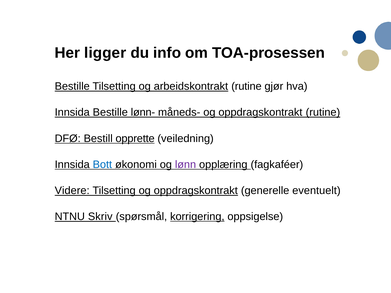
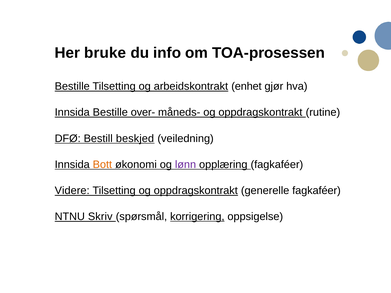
ligger: ligger -> bruke (105, 53)
arbeidskontrakt rutine: rutine -> enhet (246, 86)
lønn-: lønn- -> over- (143, 112)
rutine underline: present -> none (323, 112)
opprette: opprette -> beskjed (135, 139)
Bott colour: blue -> orange (102, 165)
generelle eventuelt: eventuelt -> fagkaféer (316, 191)
